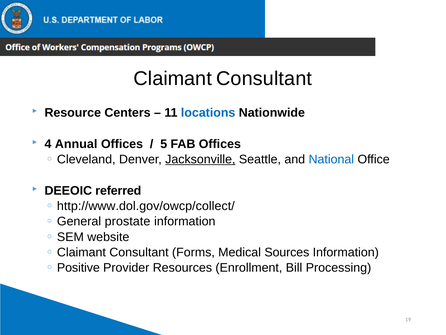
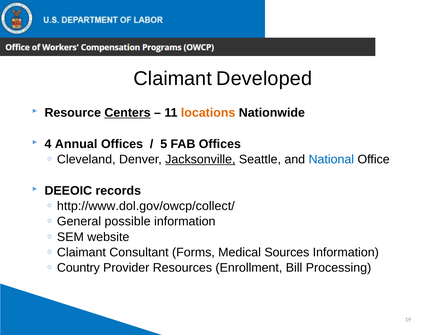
Consultant: Consultant -> Developed (264, 79)
Centers underline: none -> present (128, 113)
locations colour: blue -> orange (208, 113)
referred: referred -> records (118, 190)
prostate: prostate -> possible (128, 221)
Positive: Positive -> Country (78, 267)
